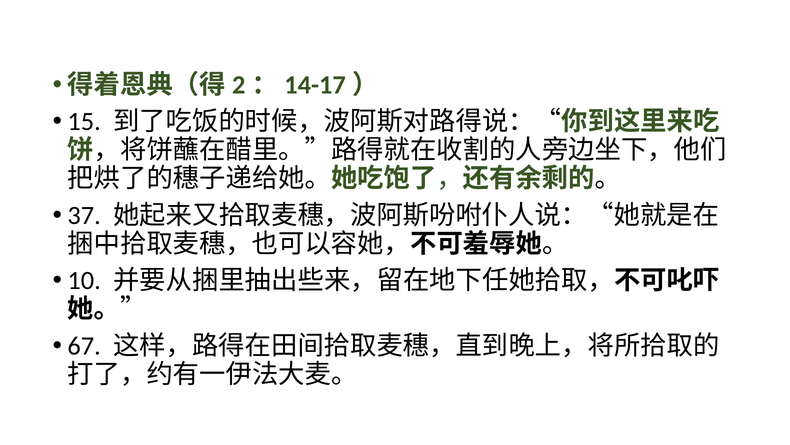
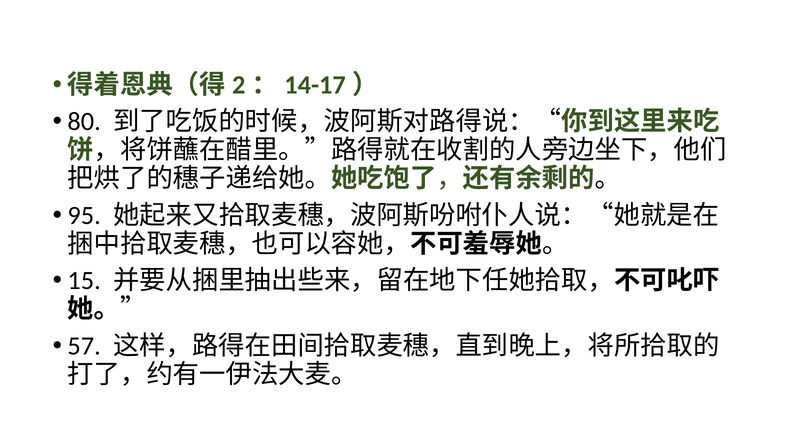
15: 15 -> 80 (84, 122)
37: 37 -> 95 (84, 215)
10: 10 -> 15 (84, 280)
67: 67 -> 57 (84, 345)
